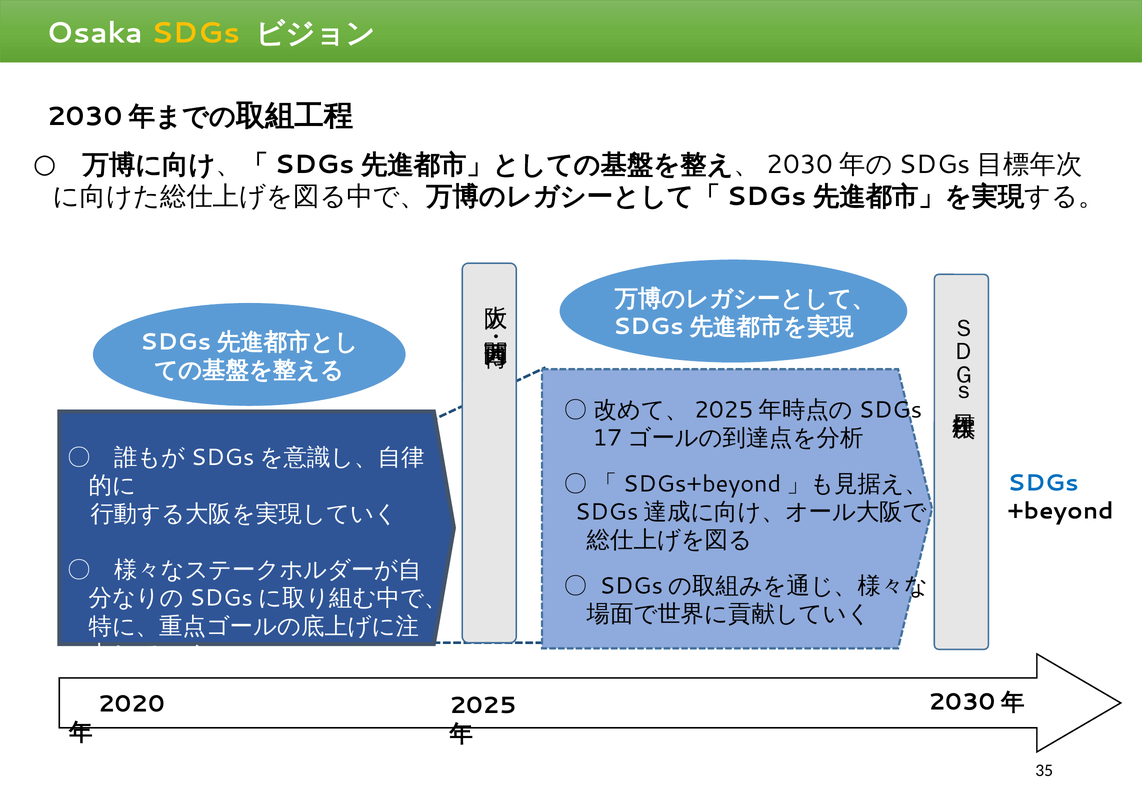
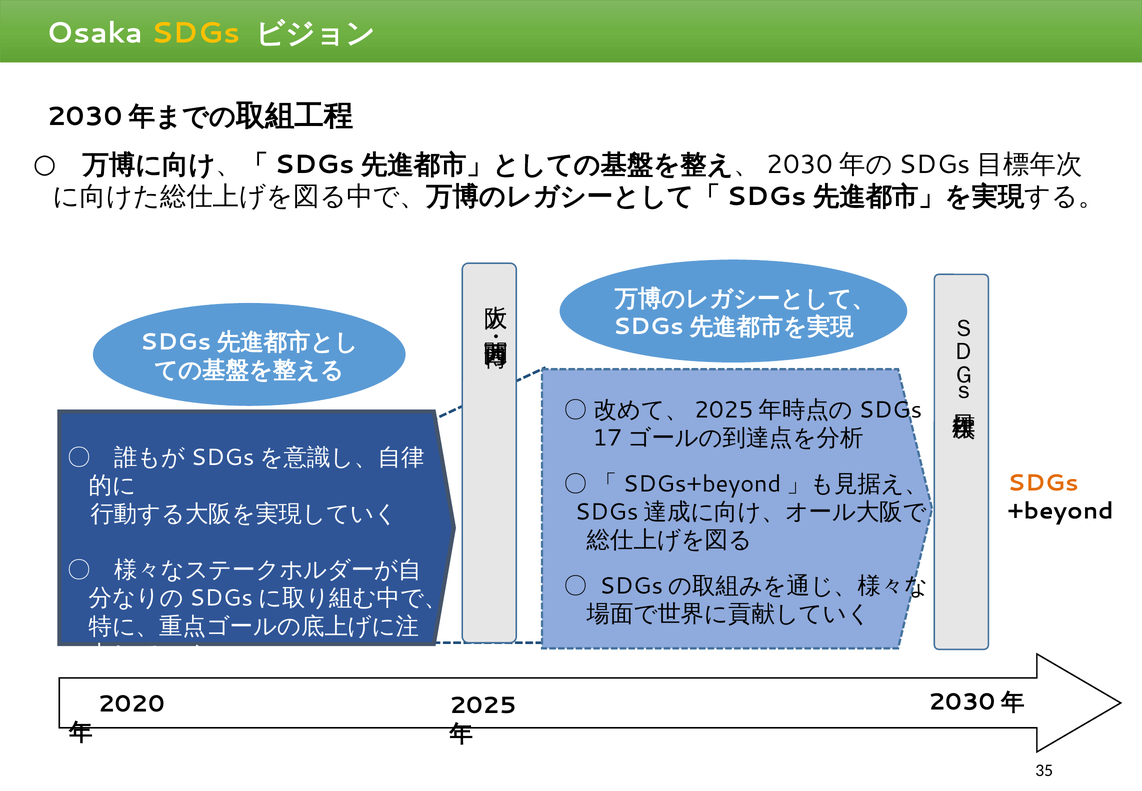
SDGs colour: blue -> orange (1043, 483)
